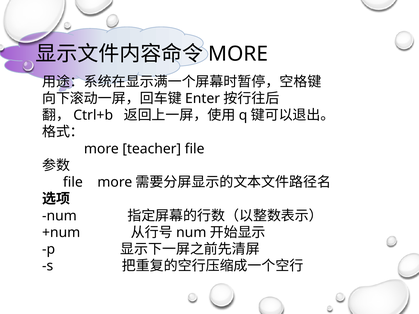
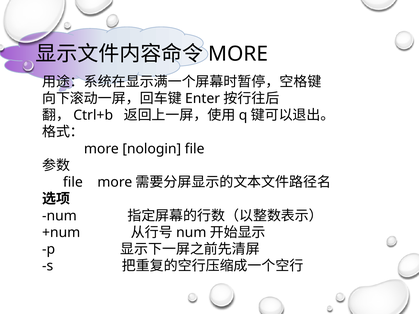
teacher: teacher -> nologin (152, 149)
